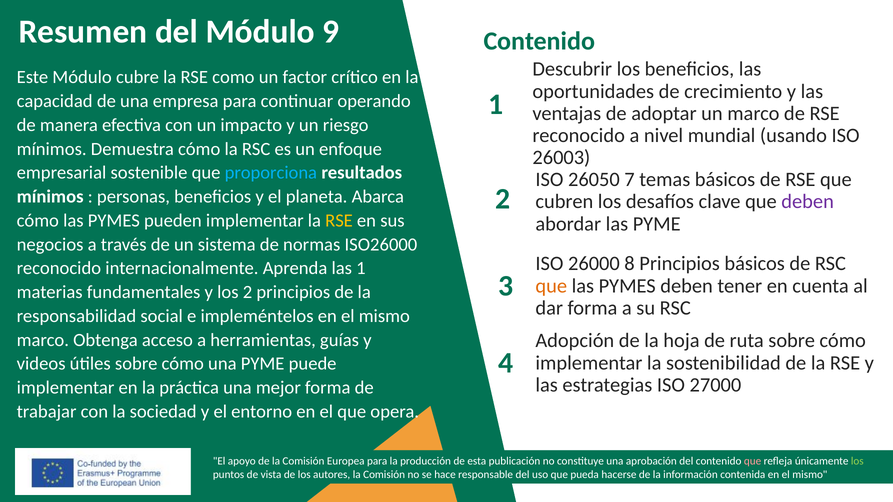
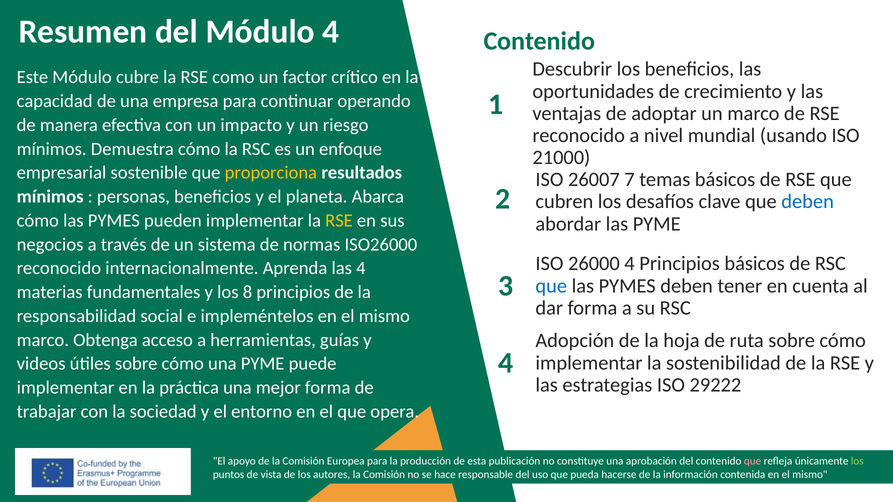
Módulo 9: 9 -> 4 (331, 32)
26003: 26003 -> 21000 (561, 158)
proporciona colour: light blue -> yellow (271, 173)
26050: 26050 -> 26007 (594, 180)
deben colour: purple -> blue (808, 202)
26000 8: 8 -> 4 (630, 264)
las 1: 1 -> 4 (361, 268)
que colour: orange -> blue (551, 286)
los 2: 2 -> 8 (248, 292)
27000: 27000 -> 29222 (715, 385)
